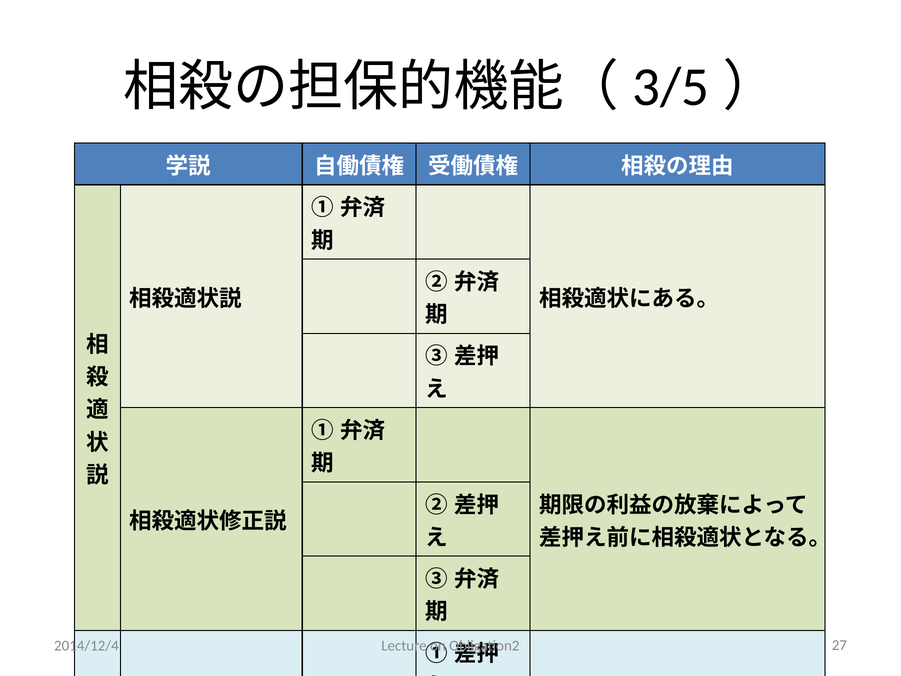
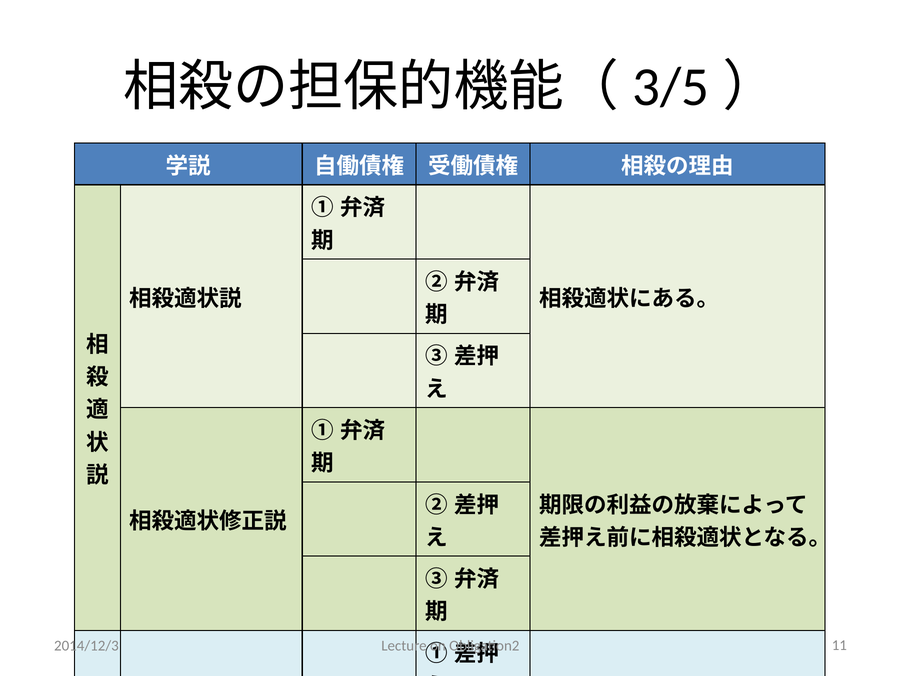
2014/12/4: 2014/12/4 -> 2014/12/3 (86, 645)
27: 27 -> 11 (839, 645)
